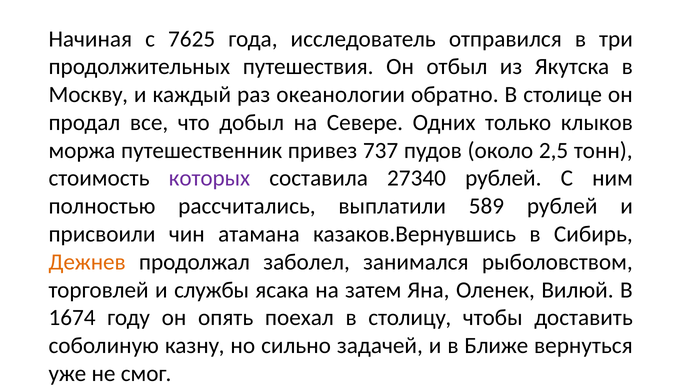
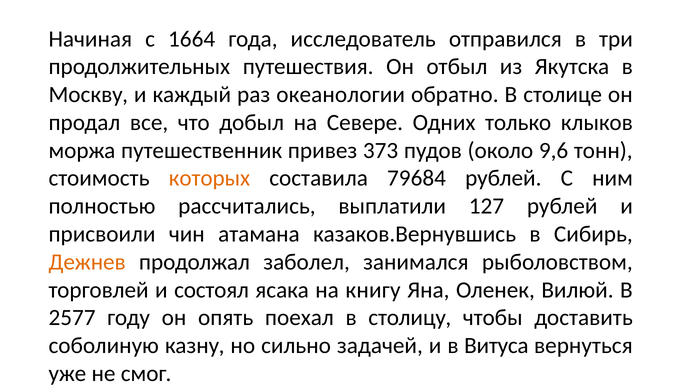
7625: 7625 -> 1664 (192, 39)
737: 737 -> 373 (381, 150)
2,5: 2,5 -> 9,6 (554, 150)
которых colour: purple -> orange (209, 178)
27340: 27340 -> 79684 (417, 178)
589: 589 -> 127 (486, 206)
службы: службы -> состоял (212, 290)
затем: затем -> книгу (373, 290)
1674: 1674 -> 2577 (72, 318)
Ближе: Ближе -> Витуса (496, 346)
